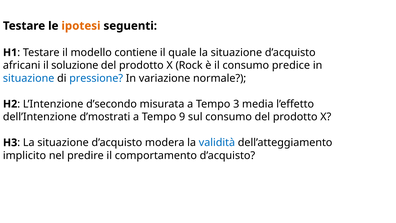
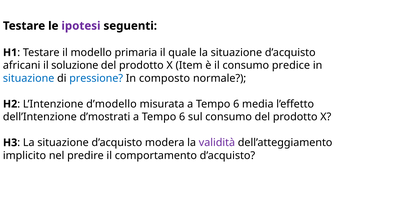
ipotesi colour: orange -> purple (81, 26)
contiene: contiene -> primaria (136, 52)
Rock: Rock -> Item (189, 65)
variazione: variazione -> composto (164, 78)
d’secondo: d’secondo -> d’modello (111, 104)
misurata a Tempo 3: 3 -> 6 (236, 104)
9: 9 -> 6 (182, 117)
validità colour: blue -> purple (217, 142)
